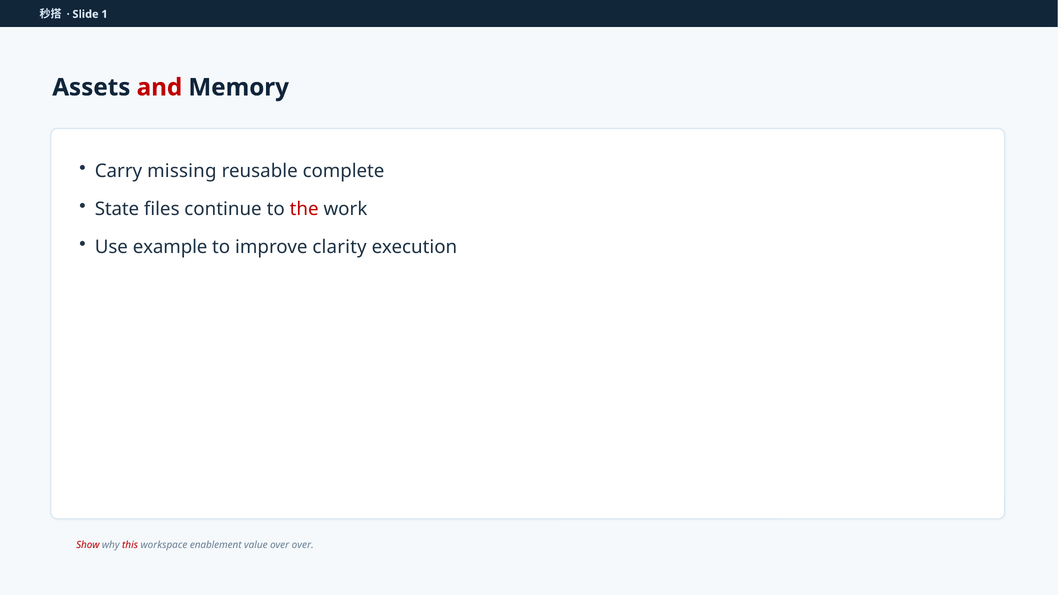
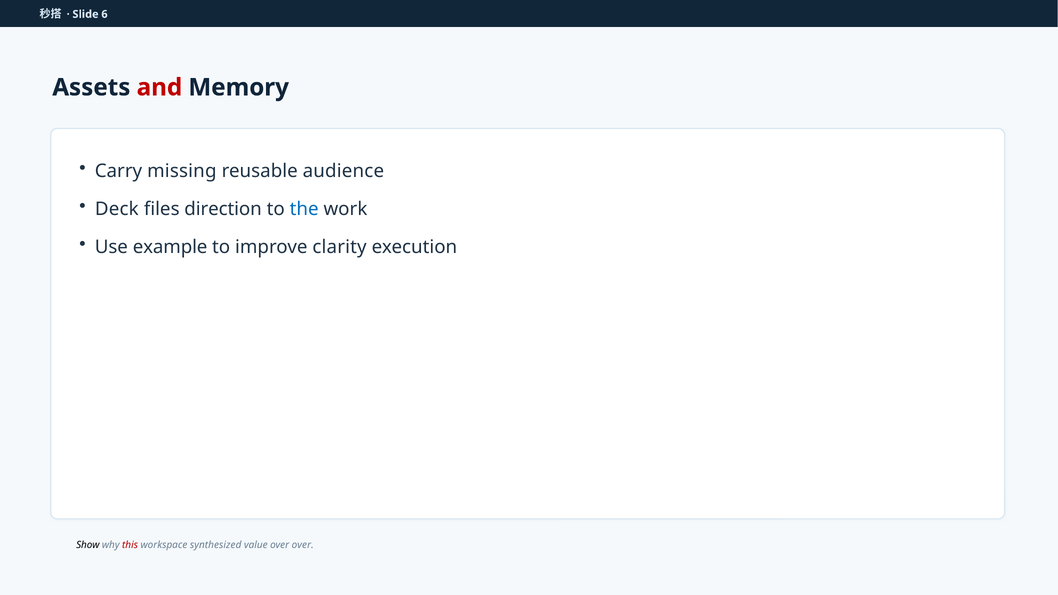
1: 1 -> 6 (104, 14)
complete: complete -> audience (343, 171)
State: State -> Deck (117, 209)
continue: continue -> direction (223, 209)
the colour: red -> blue (304, 209)
Show colour: red -> black (88, 545)
enablement: enablement -> synthesized (216, 545)
